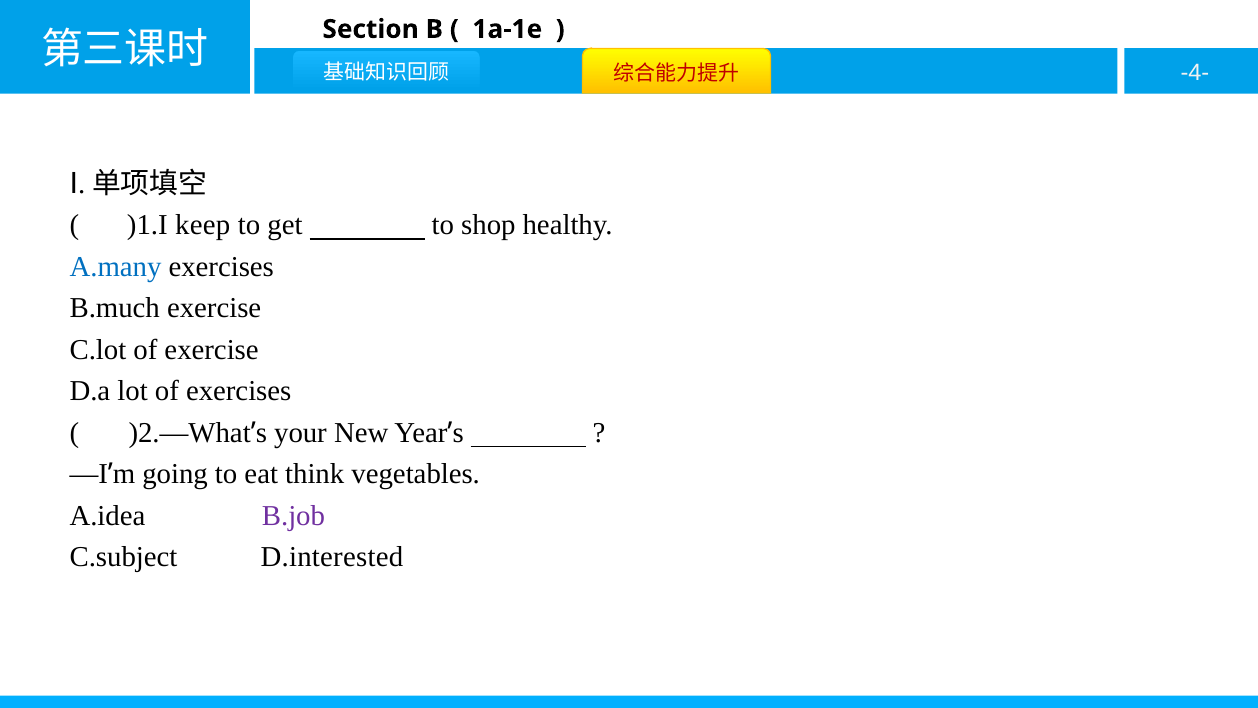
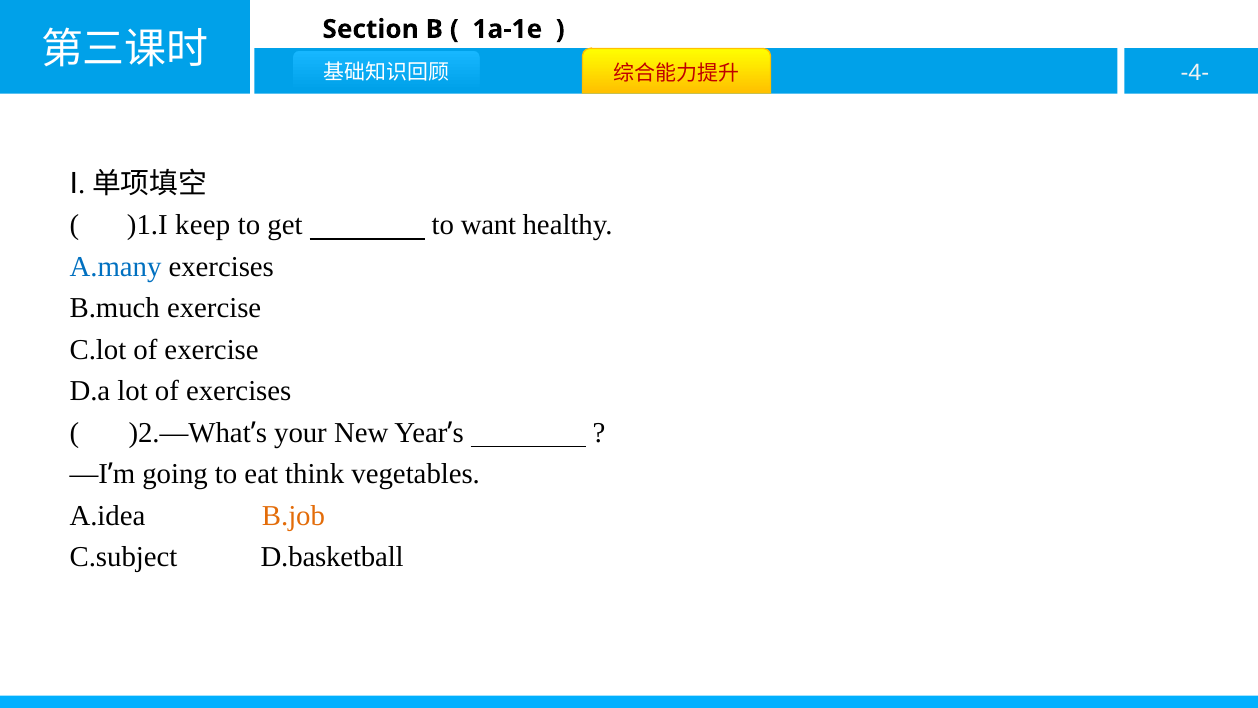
shop: shop -> want (489, 225)
B.job colour: purple -> orange (293, 516)
D.interested: D.interested -> D.basketball (332, 557)
